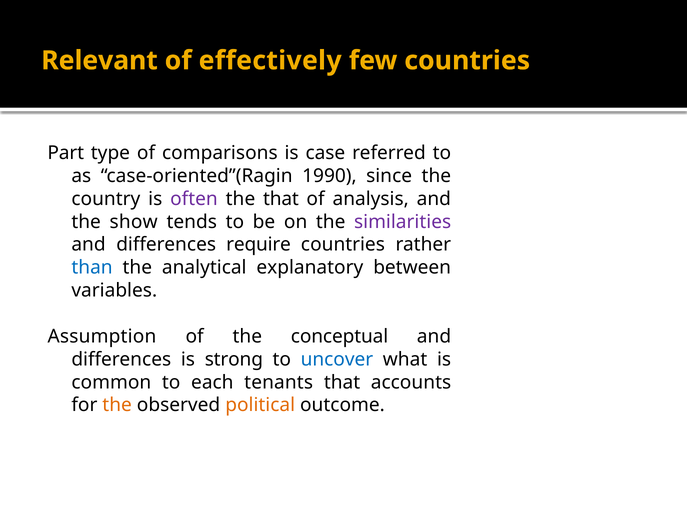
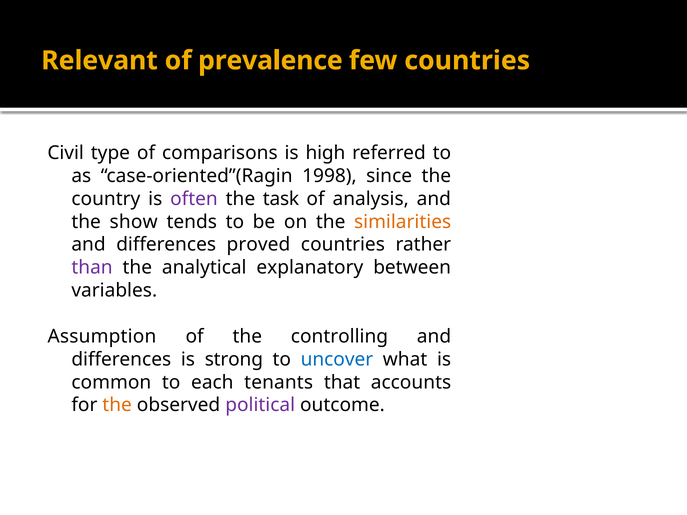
effectively: effectively -> prevalence (270, 61)
Part: Part -> Civil (66, 153)
case: case -> high (325, 153)
1990: 1990 -> 1998 (329, 176)
the that: that -> task (281, 199)
similarities colour: purple -> orange (403, 222)
require: require -> proved (258, 245)
than colour: blue -> purple (92, 268)
conceptual: conceptual -> controlling (339, 337)
political colour: orange -> purple (260, 405)
